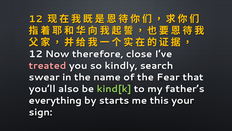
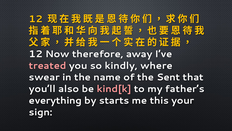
close: close -> away (139, 54)
search: search -> where (156, 65)
Fear: Fear -> Sent (168, 77)
kind[k colour: light green -> pink (114, 89)
